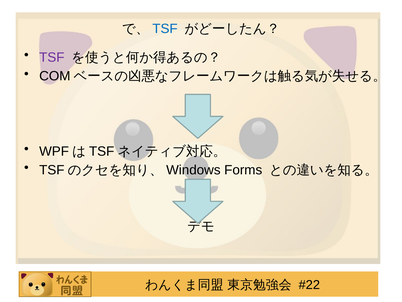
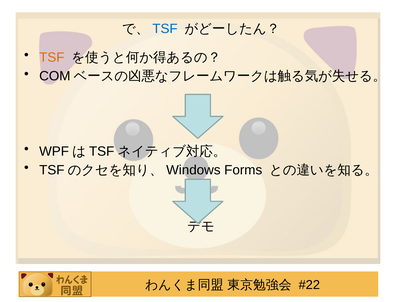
TSF colour: purple -> orange (52, 57)
